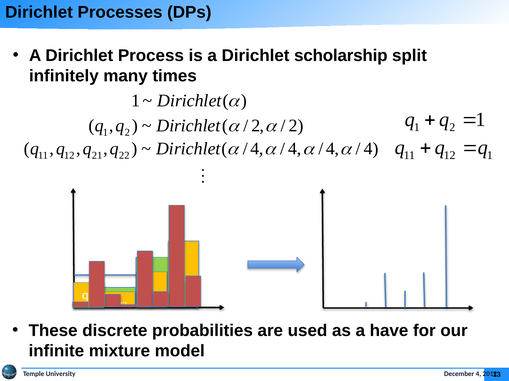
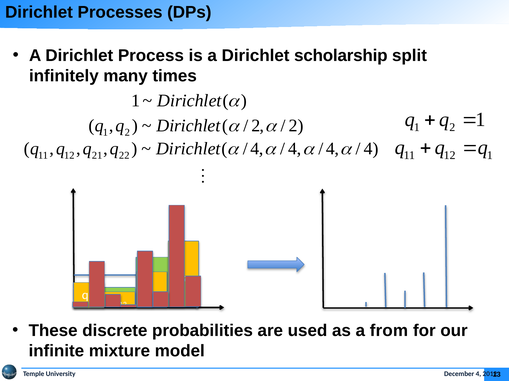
have: have -> from (389, 331)
